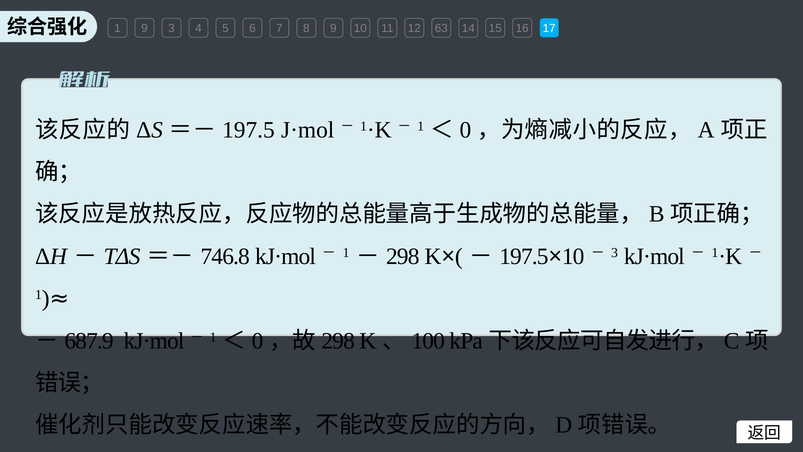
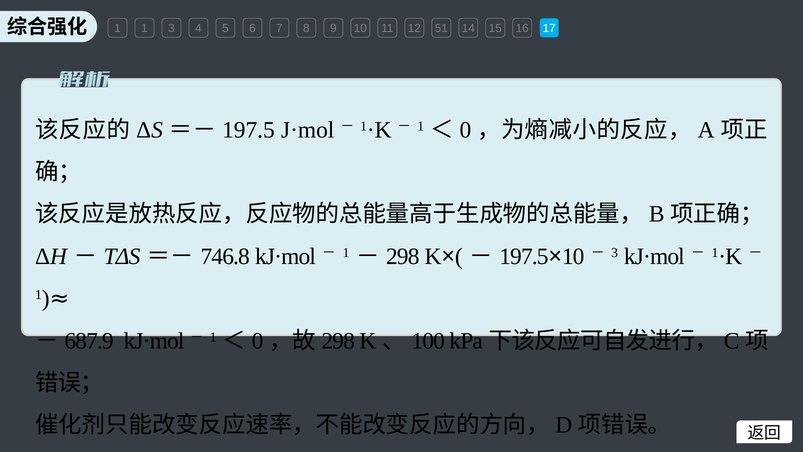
1 9: 9 -> 1 (144, 29)
63: 63 -> 51 (441, 29)
